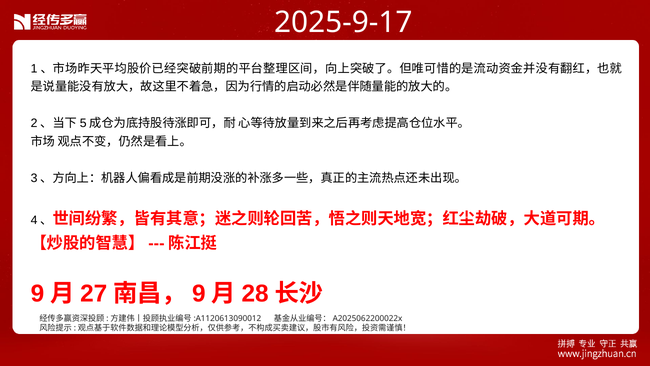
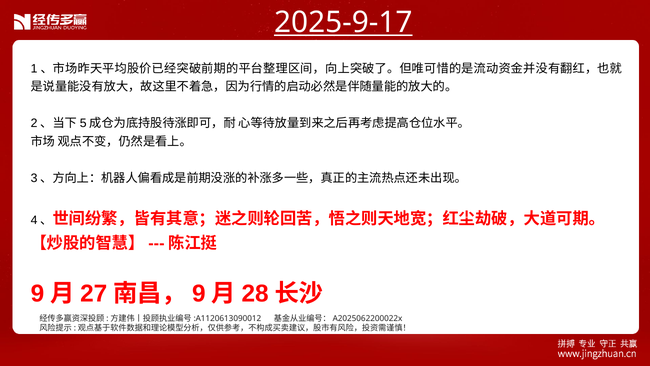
2025-9-17 underline: none -> present (343, 22)
